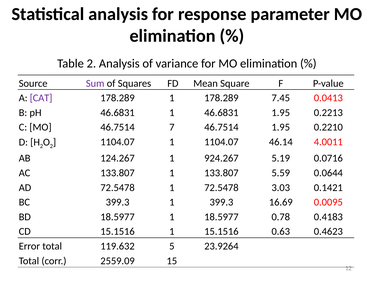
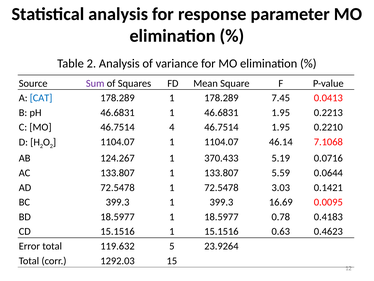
CAT colour: purple -> blue (41, 98)
7: 7 -> 4 (172, 127)
4.0011: 4.0011 -> 7.1068 (328, 142)
924.267: 924.267 -> 370.433 (221, 158)
2559.09: 2559.09 -> 1292.03 (118, 260)
